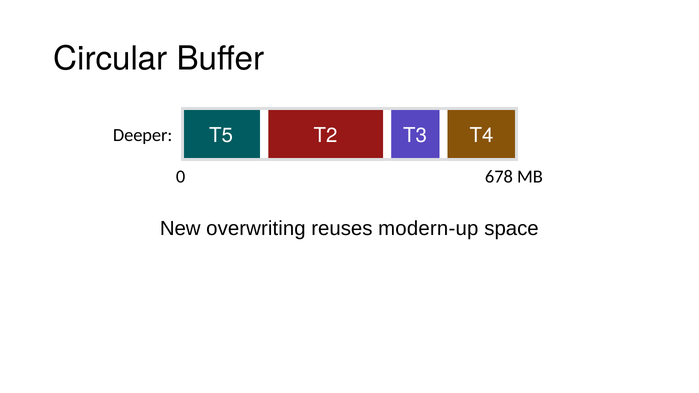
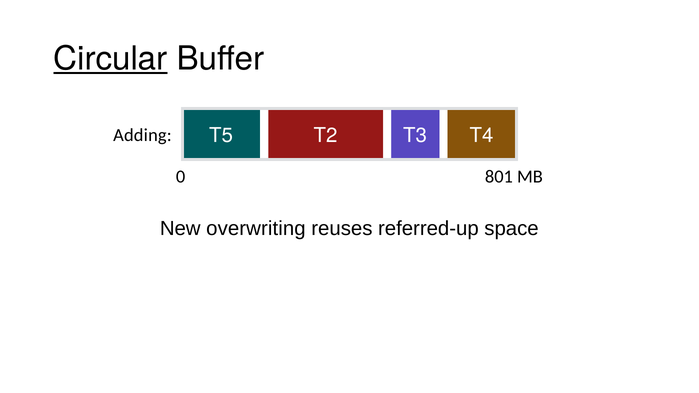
Circular underline: none -> present (110, 59)
Deeper: Deeper -> Adding (142, 135)
678: 678 -> 801 (499, 177)
modern-up: modern-up -> referred-up (428, 229)
